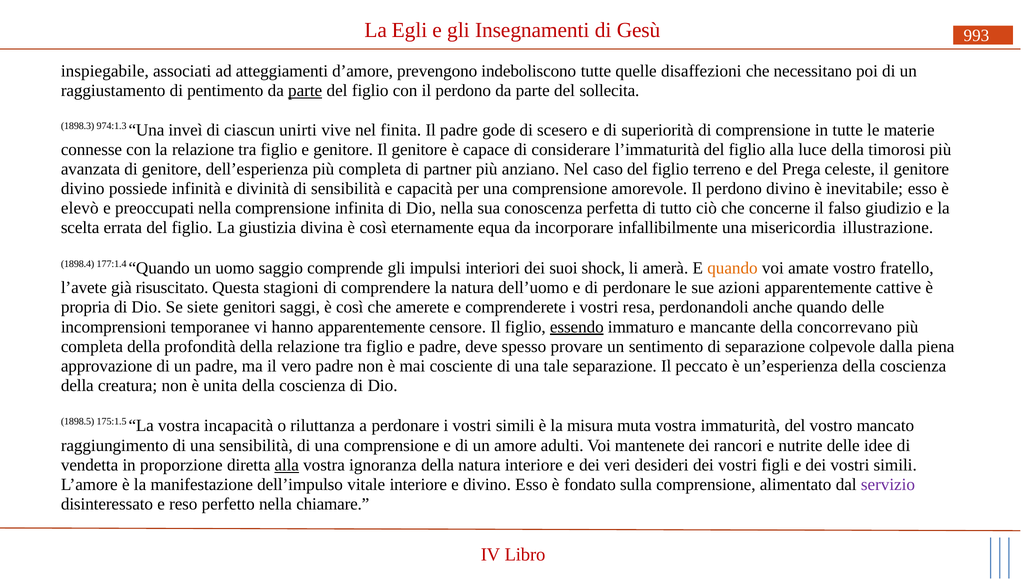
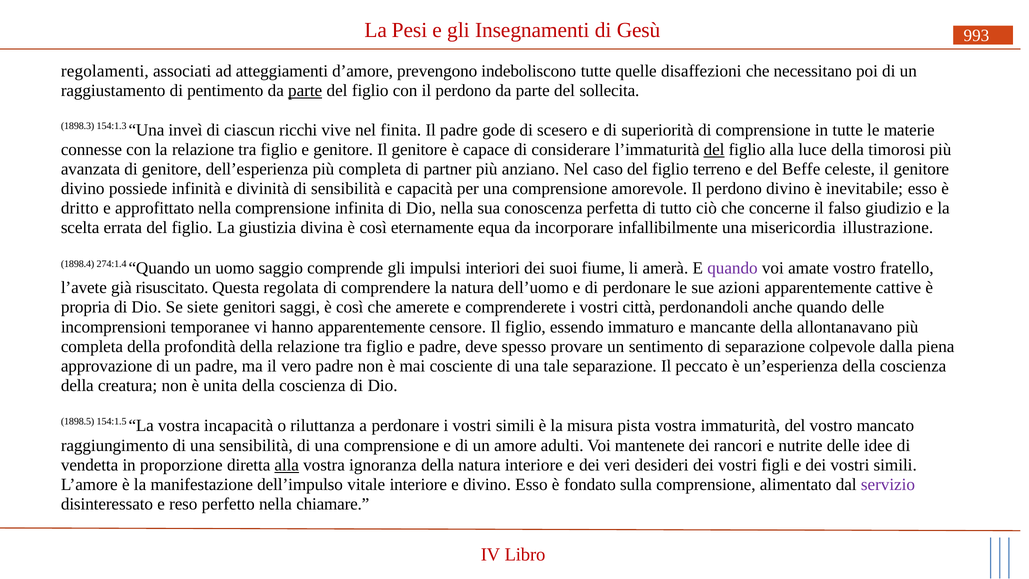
Egli: Egli -> Pesi (409, 30)
inspiegabile: inspiegabile -> regolamenti (105, 71)
974:1.3: 974:1.3 -> 154:1.3 (112, 126)
unirti: unirti -> ricchi (298, 130)
del underline: none -> present (714, 150)
Prega: Prega -> Beffe (801, 169)
elevò: elevò -> dritto (80, 208)
preoccupati: preoccupati -> approfittato (155, 208)
177:1.4: 177:1.4 -> 274:1.4 (112, 264)
shock: shock -> fiume (603, 268)
quando colour: orange -> purple (732, 268)
stagioni: stagioni -> regolata (291, 288)
resa: resa -> città (639, 308)
essendo underline: present -> none (577, 327)
concorrevano: concorrevano -> allontanavano (845, 327)
175:1.5: 175:1.5 -> 154:1.5 (112, 422)
muta: muta -> pista (634, 426)
